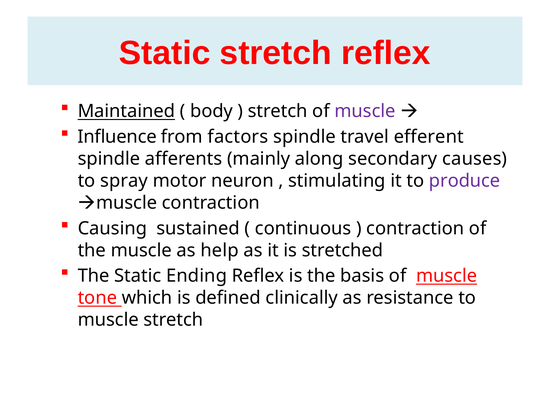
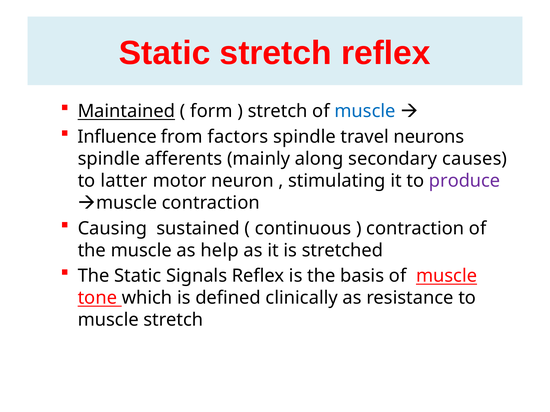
body: body -> form (211, 111)
muscle colour: purple -> blue (365, 111)
efferent: efferent -> neurons (429, 137)
spray: spray -> latter (124, 181)
Ending: Ending -> Signals (197, 276)
